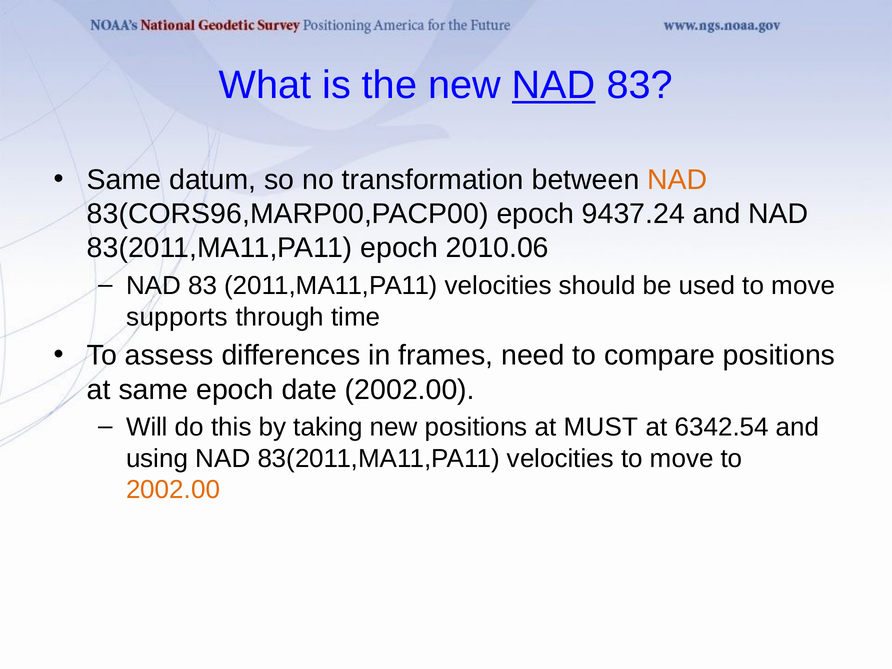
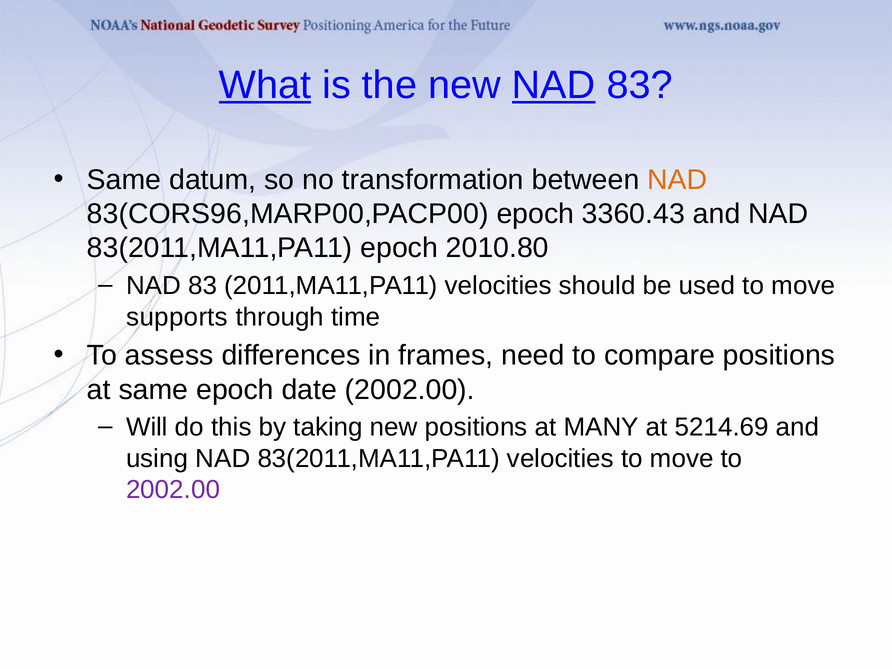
What underline: none -> present (265, 85)
9437.24: 9437.24 -> 3360.43 (633, 214)
2010.06: 2010.06 -> 2010.80 (497, 248)
MUST: MUST -> MANY (601, 427)
6342.54: 6342.54 -> 5214.69 (722, 427)
2002.00 colour: orange -> purple (173, 490)
